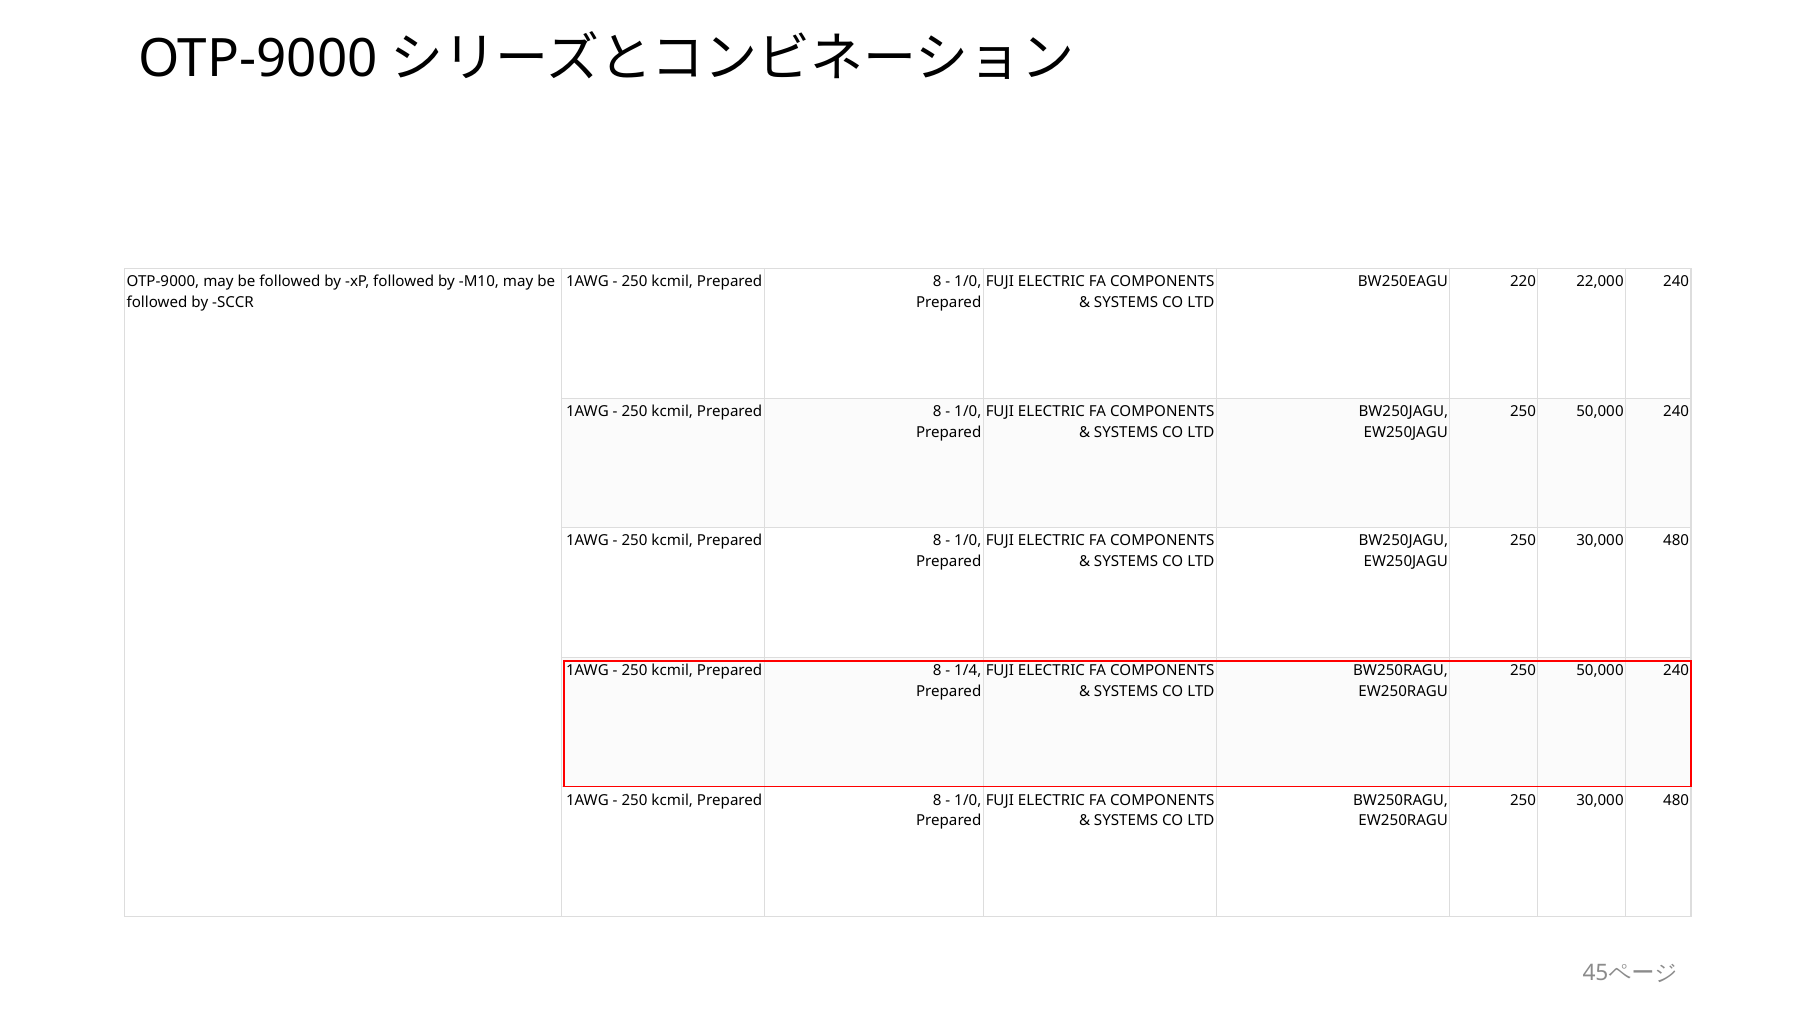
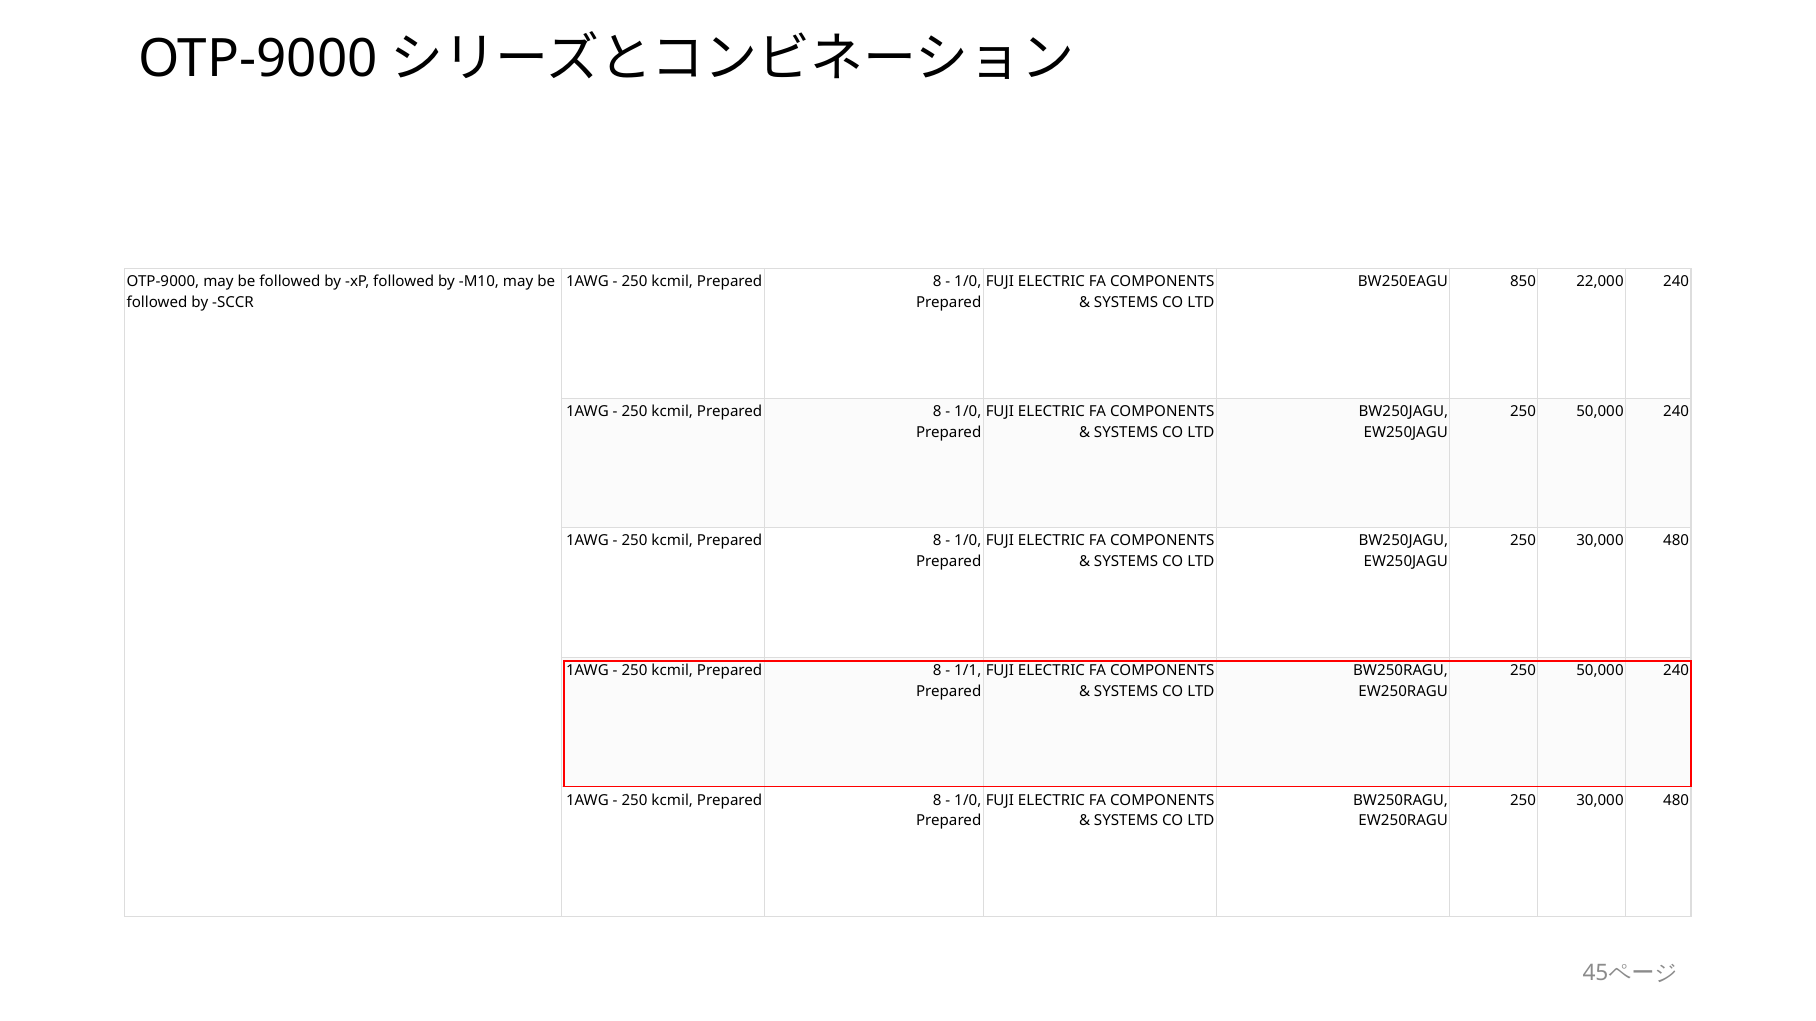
220: 220 -> 850 (1523, 282)
1/4: 1/4 -> 1/1 (968, 671)
